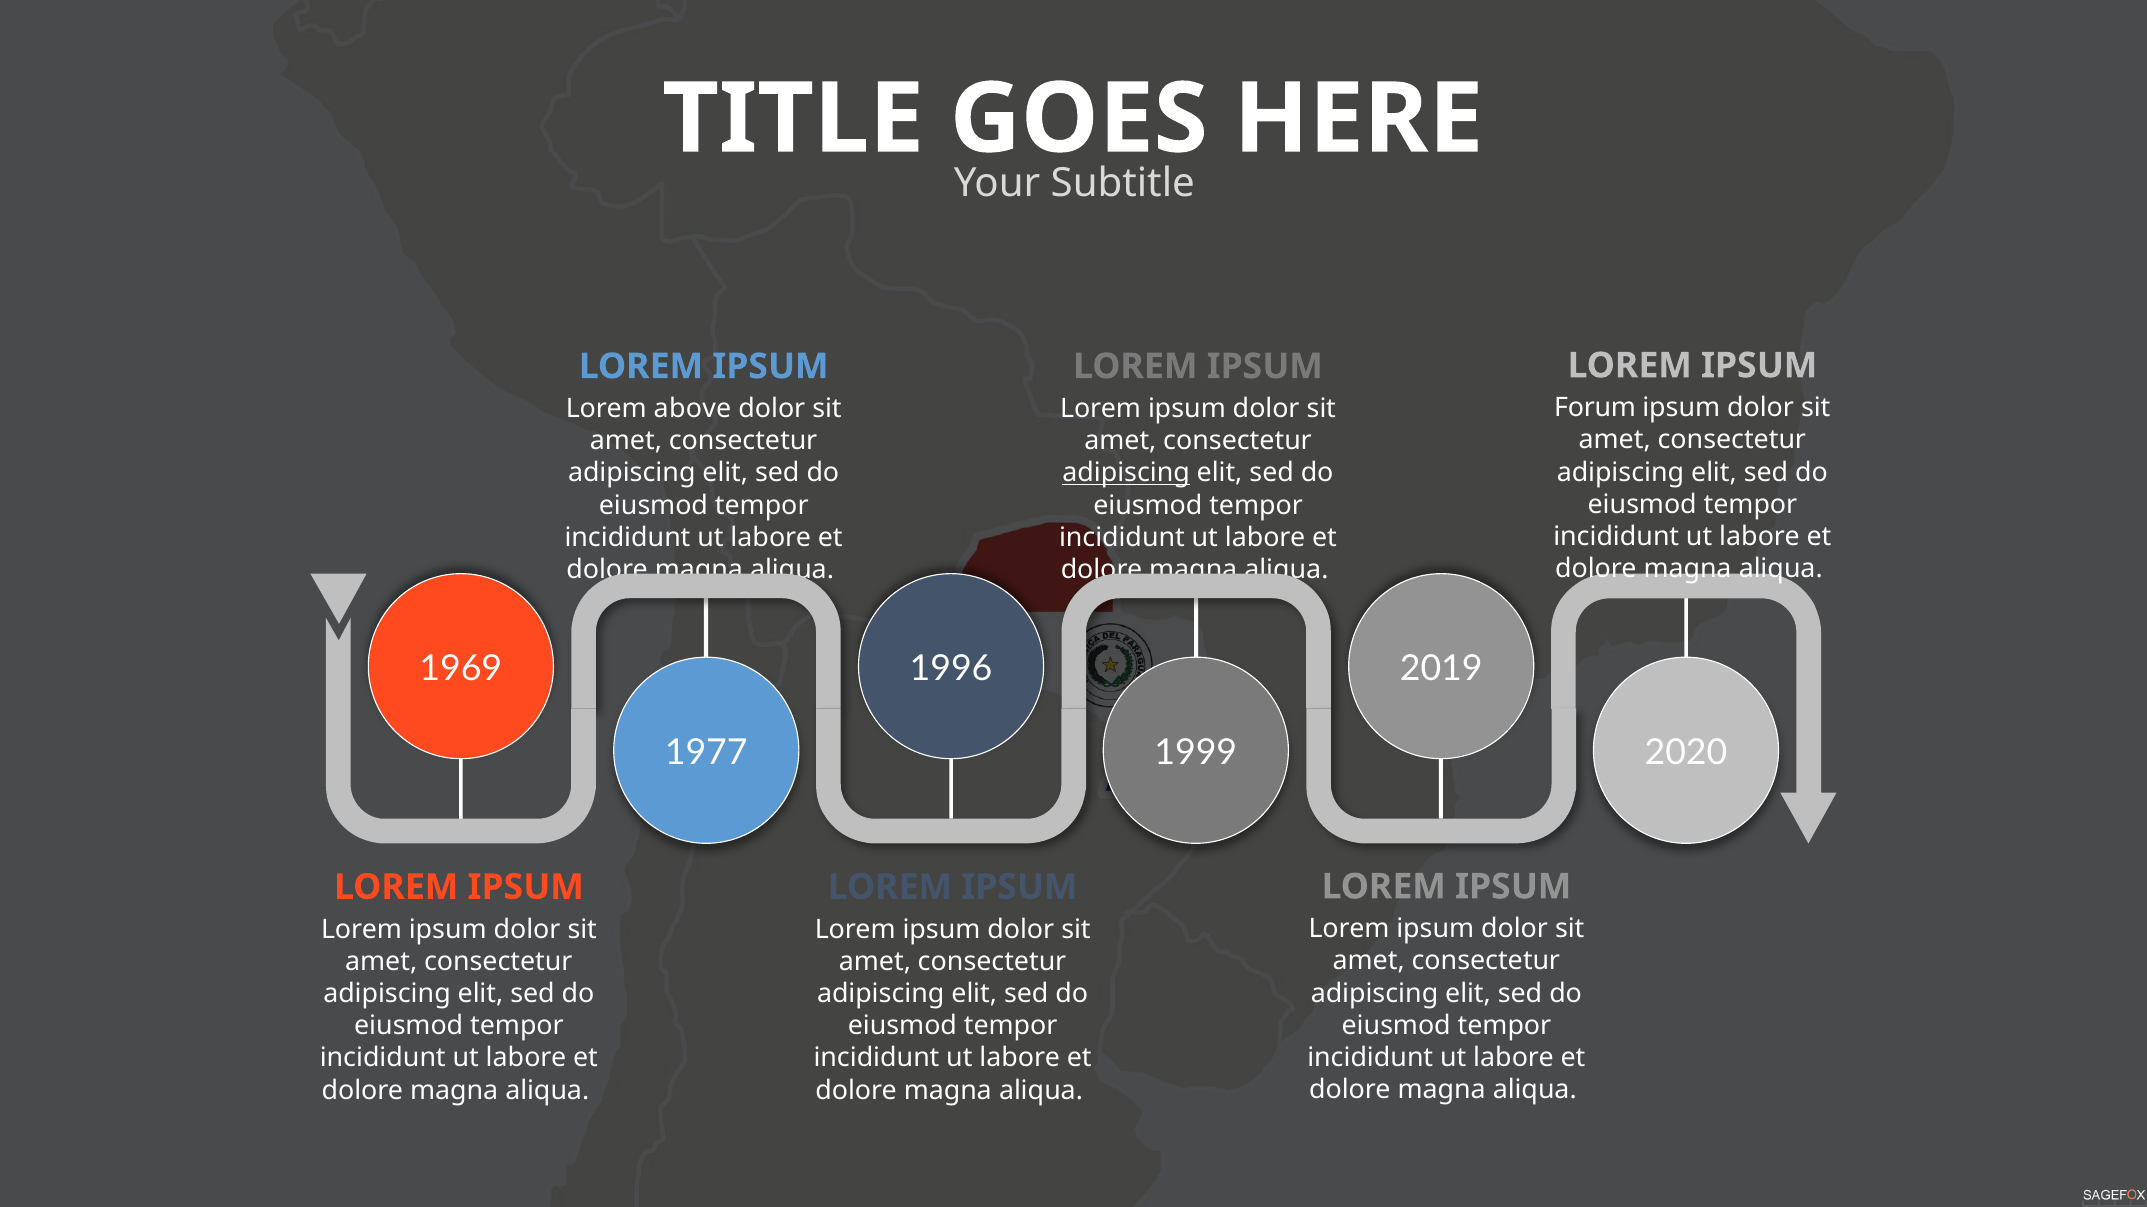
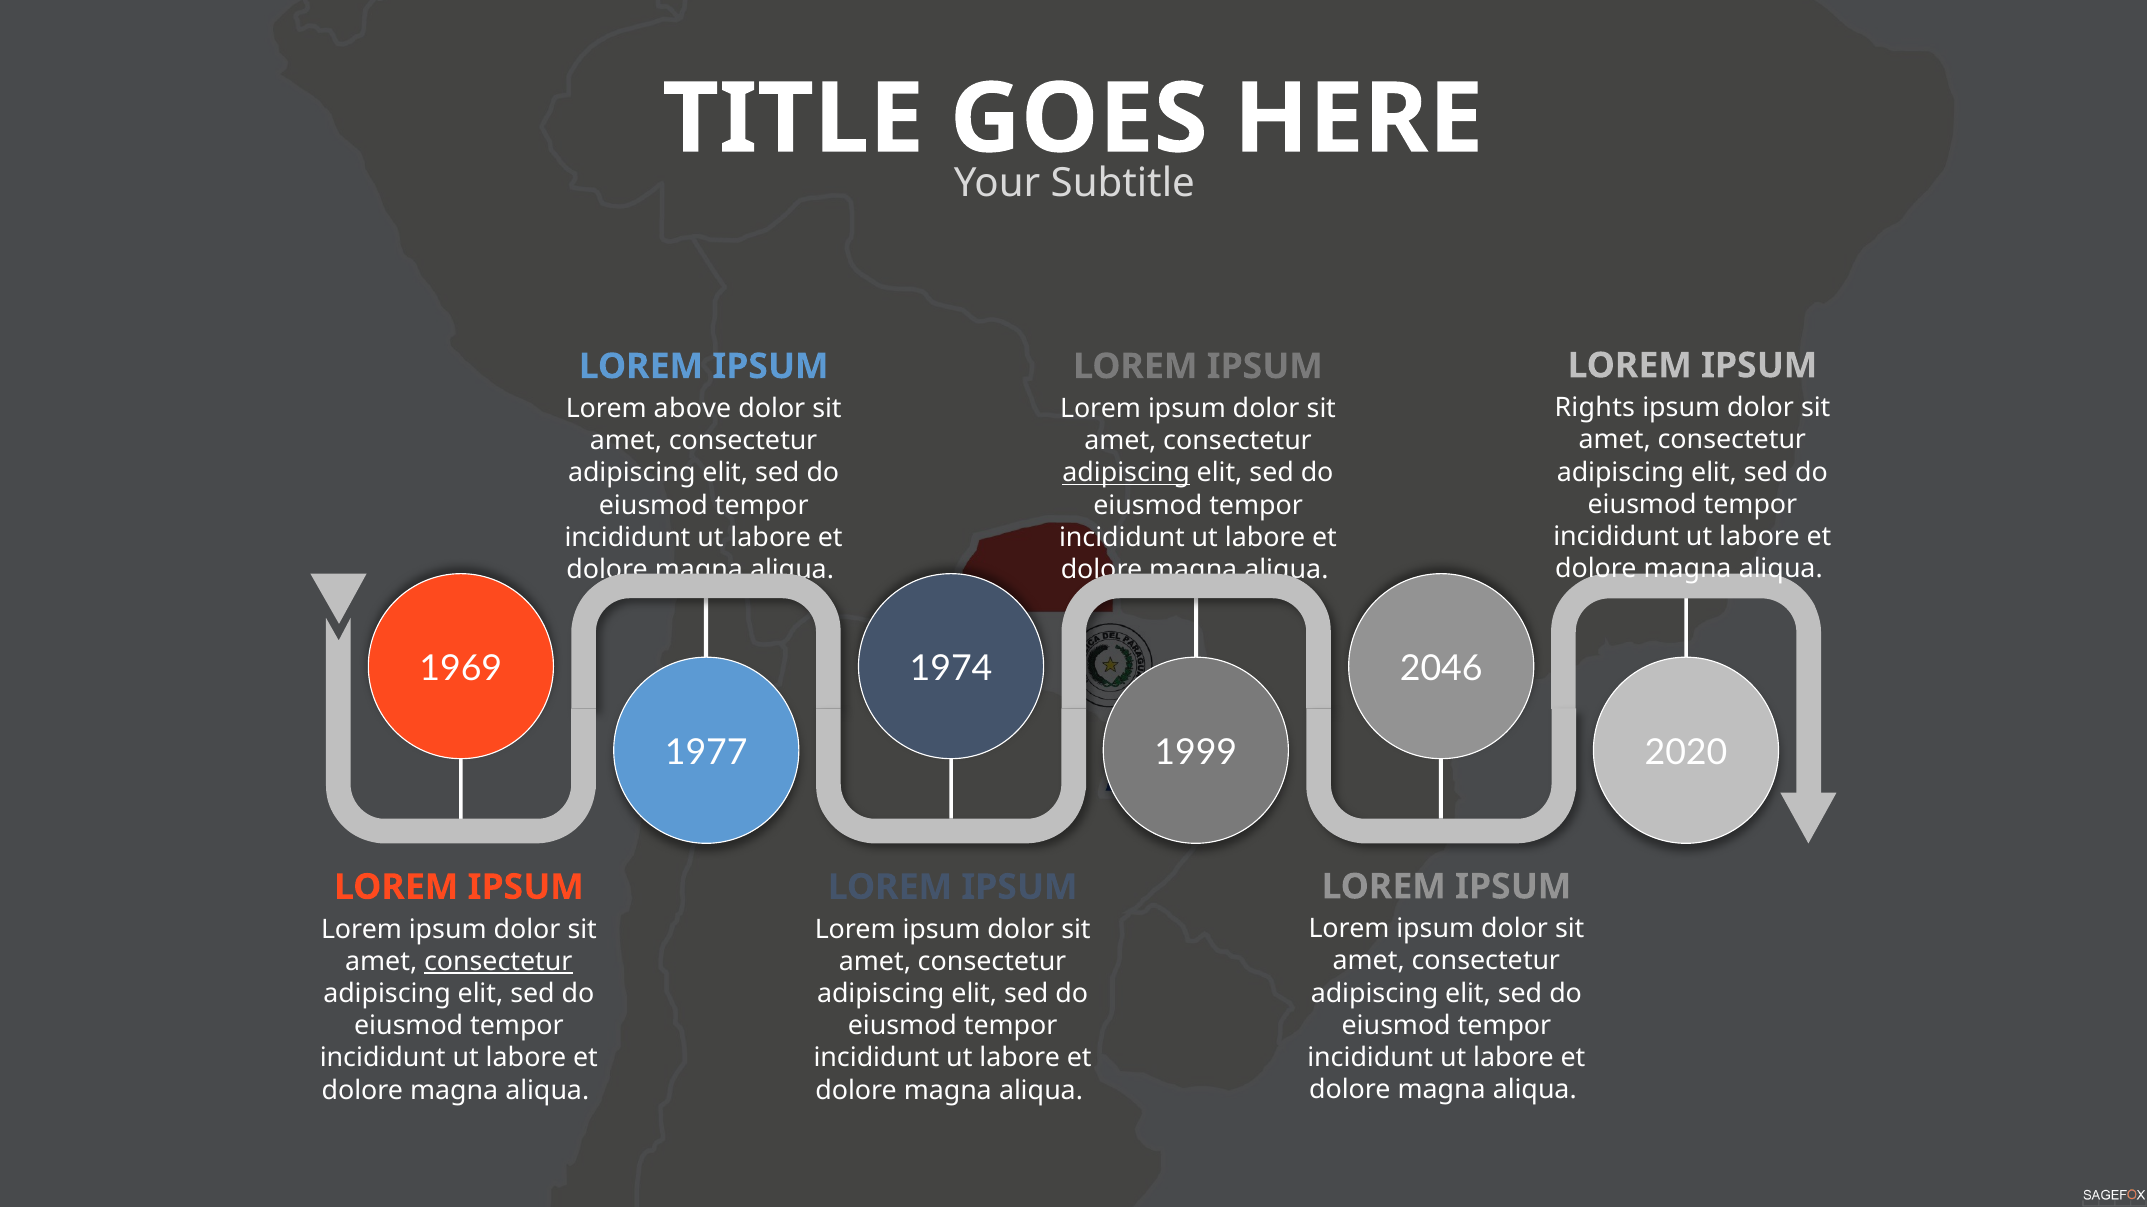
Forum: Forum -> Rights (1595, 408)
1996: 1996 -> 1974 (951, 669)
2019: 2019 -> 2046 (1441, 669)
consectetur underline: none -> present (498, 962)
